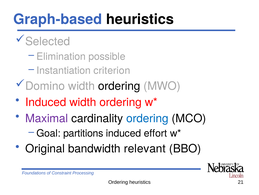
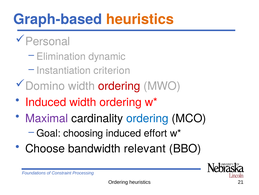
heuristics colour: black -> orange (140, 19)
Selected: Selected -> Personal (48, 41)
possible: possible -> dynamic (107, 56)
ordering colour: black -> red (119, 86)
partitions: partitions -> choosing (83, 133)
Original: Original -> Choose (45, 148)
